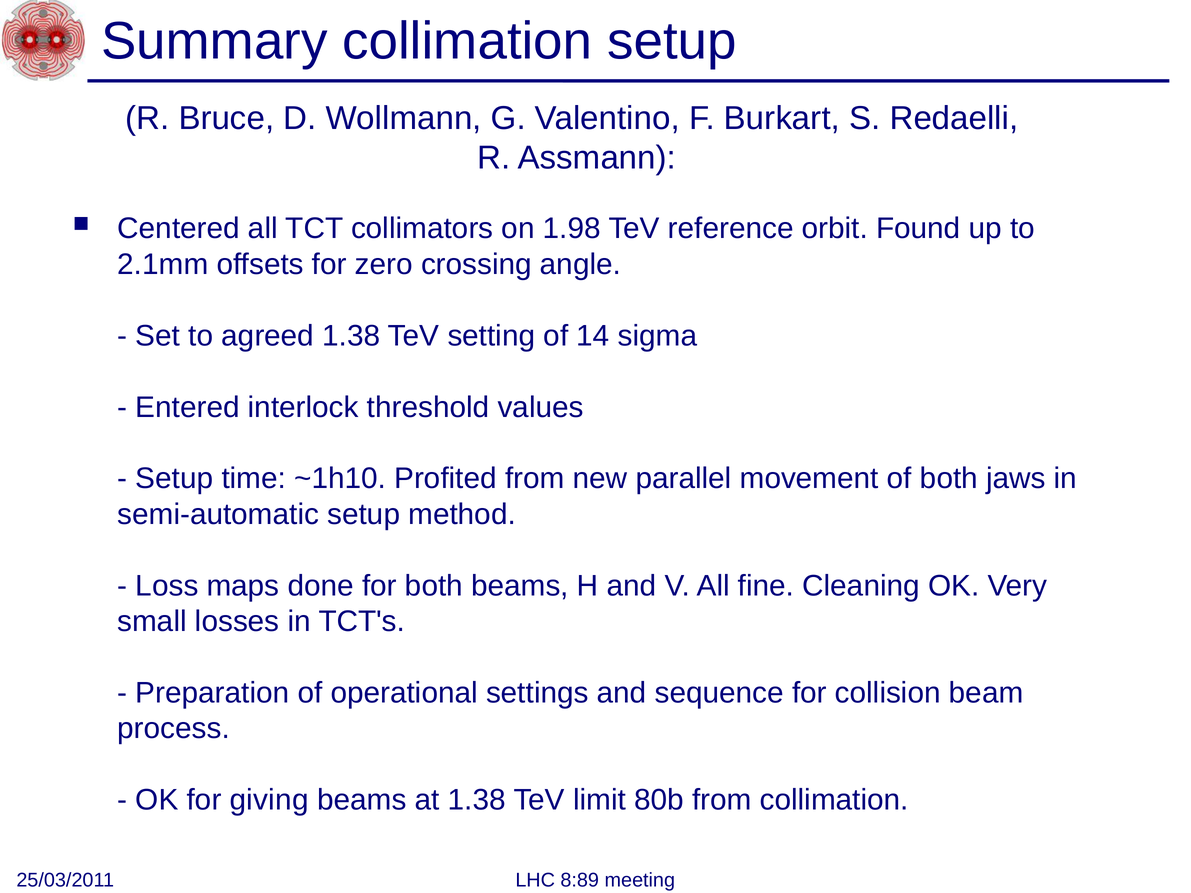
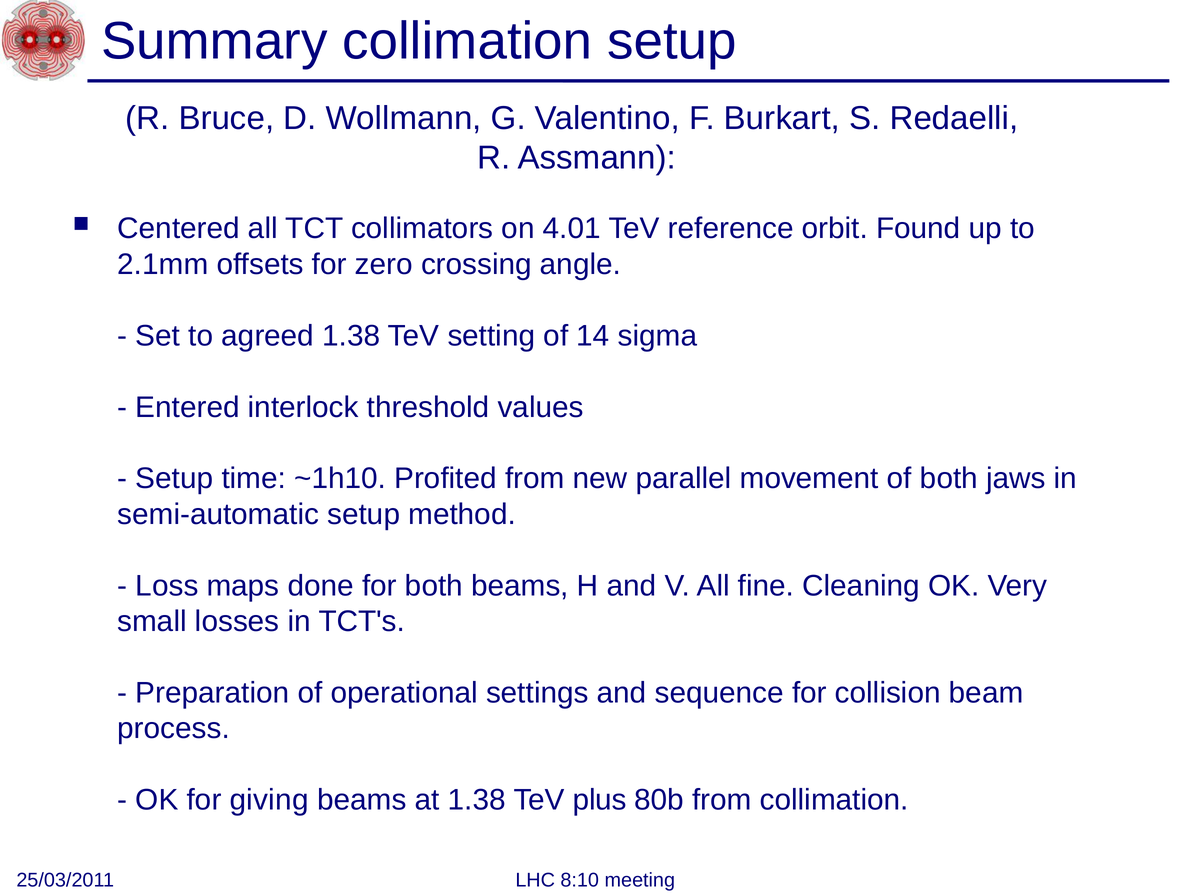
1.98: 1.98 -> 4.01 (572, 229)
limit: limit -> plus (600, 800)
8:89: 8:89 -> 8:10 (580, 880)
